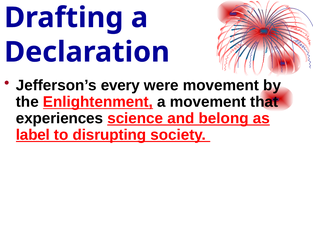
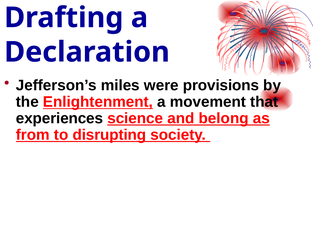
every: every -> miles (120, 85)
were movement: movement -> provisions (221, 85)
label: label -> from (33, 135)
